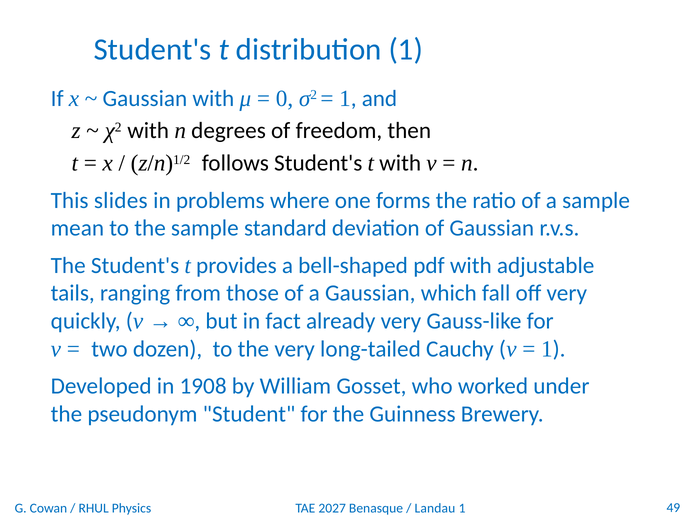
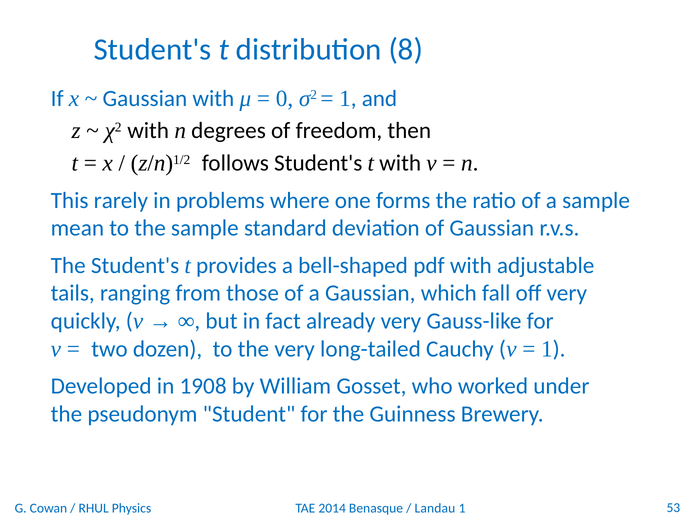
distribution 1: 1 -> 8 (406, 50)
slides: slides -> rarely (121, 200)
2027: 2027 -> 2014 (332, 508)
49: 49 -> 53 (673, 508)
